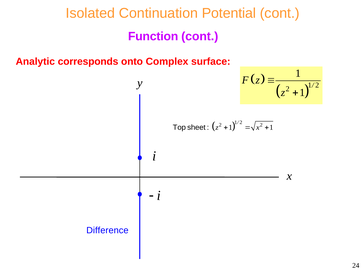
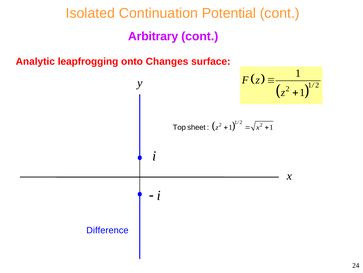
Function: Function -> Arbitrary (153, 36)
corresponds: corresponds -> leapfrogging (88, 61)
Complex: Complex -> Changes (167, 61)
